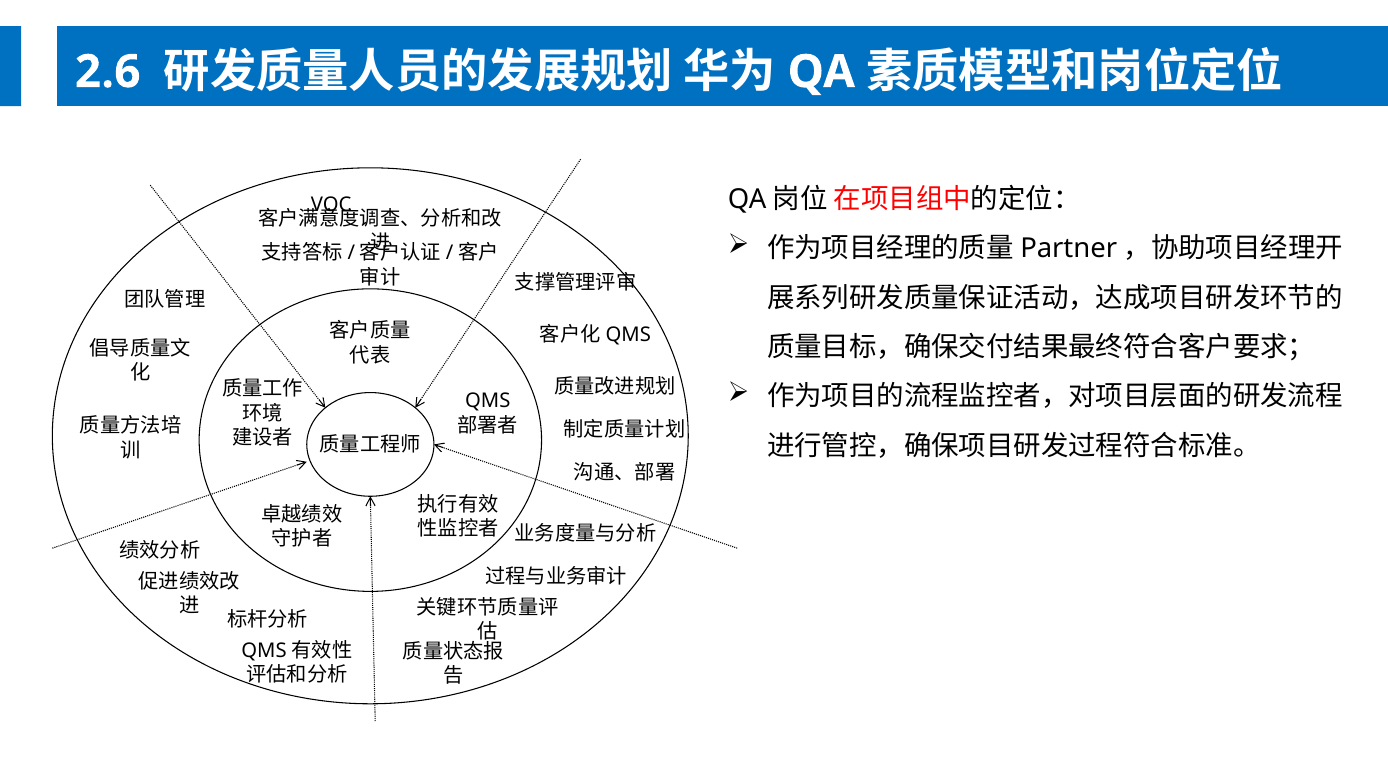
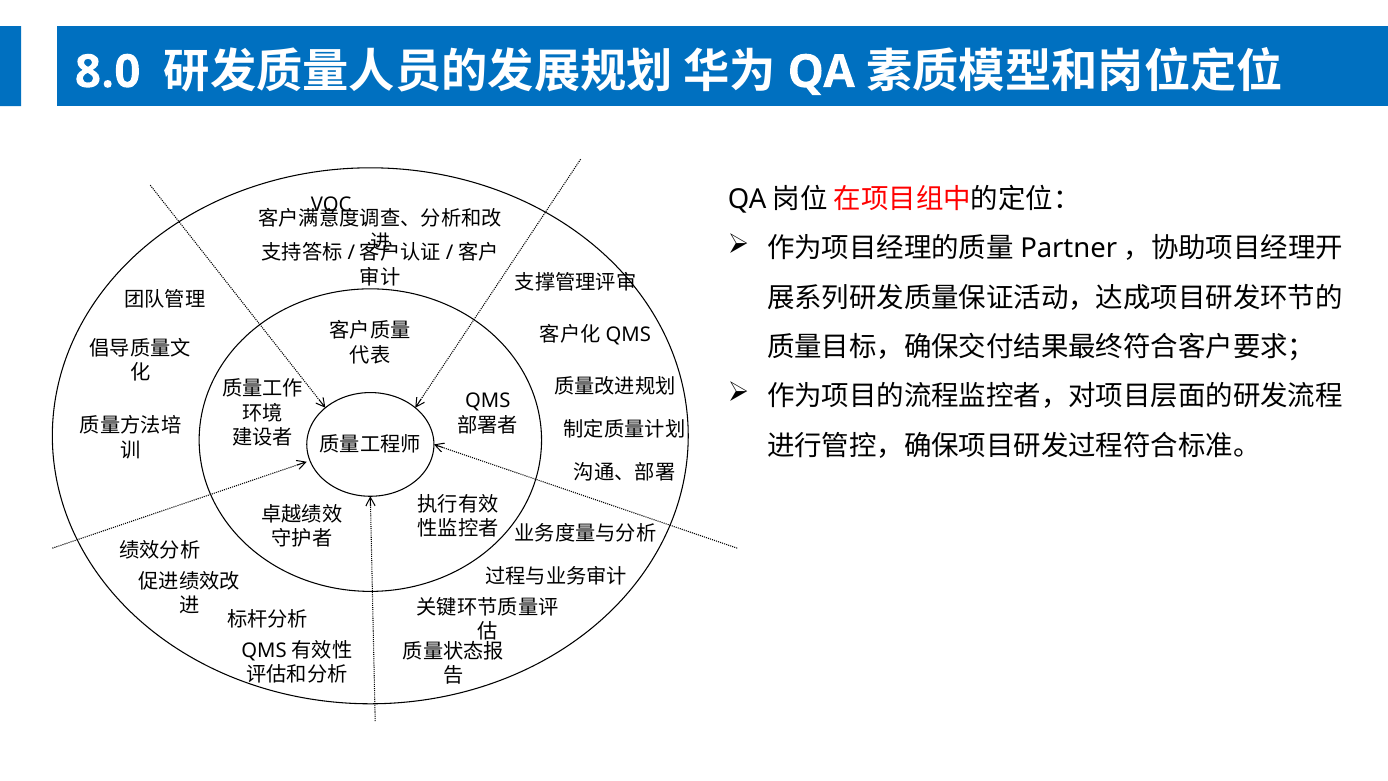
2.6: 2.6 -> 8.0 (108, 72)
